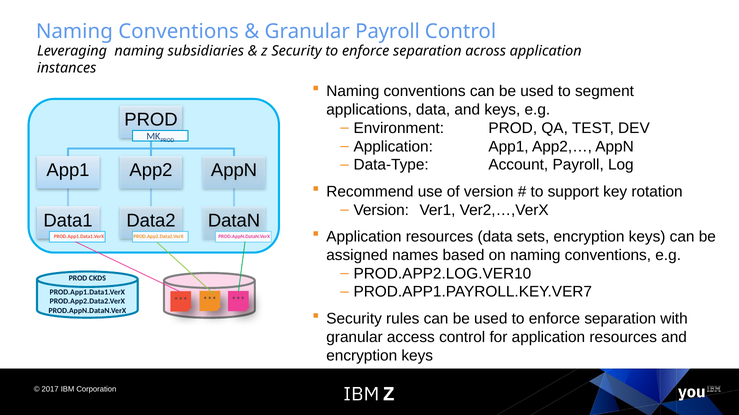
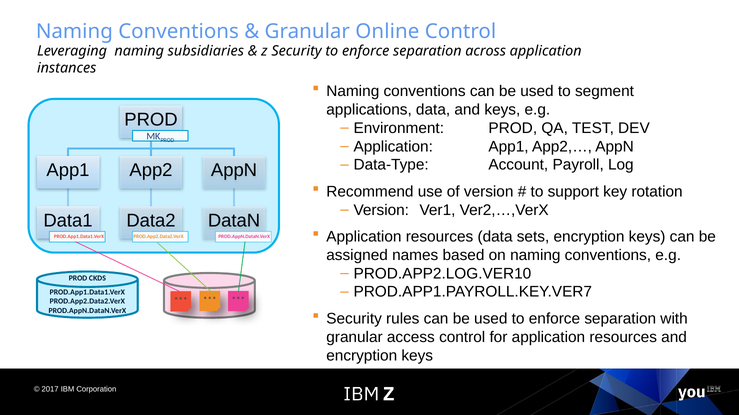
Granular Payroll: Payroll -> Online (387, 32)
